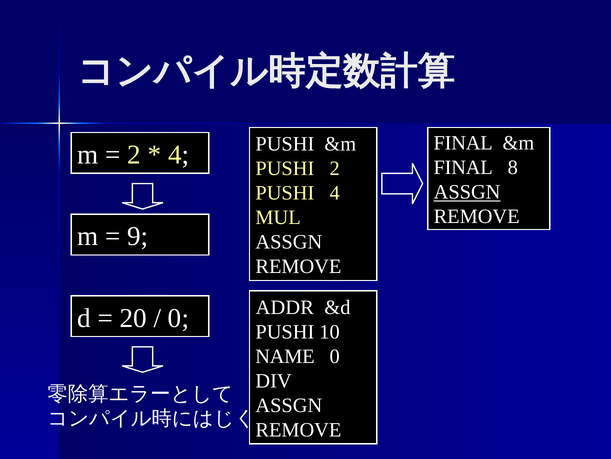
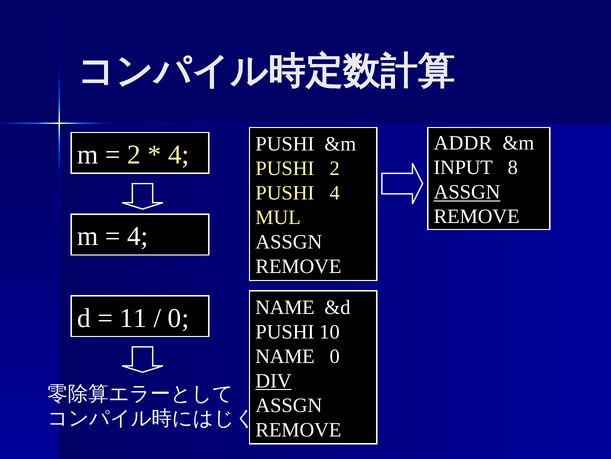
FINAL: FINAL -> ADDR (463, 143)
FINAL: FINAL -> INPUT (463, 167)
9: 9 -> 4 (138, 236)
20: 20 -> 11 (133, 318)
0 ADDR: ADDR -> NAME (285, 307)
DIV underline: none -> present (274, 380)
